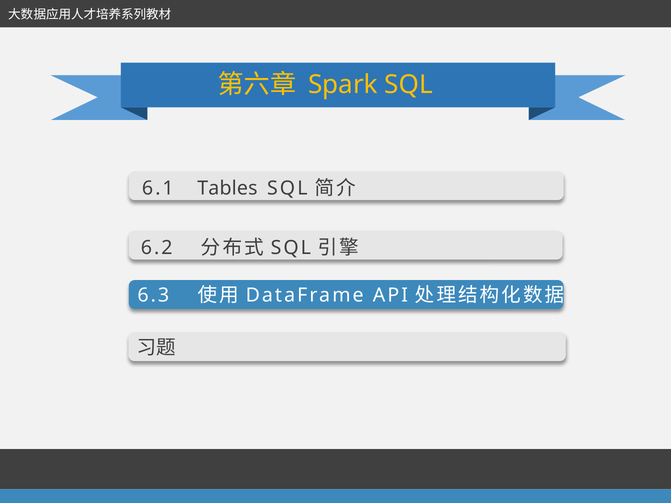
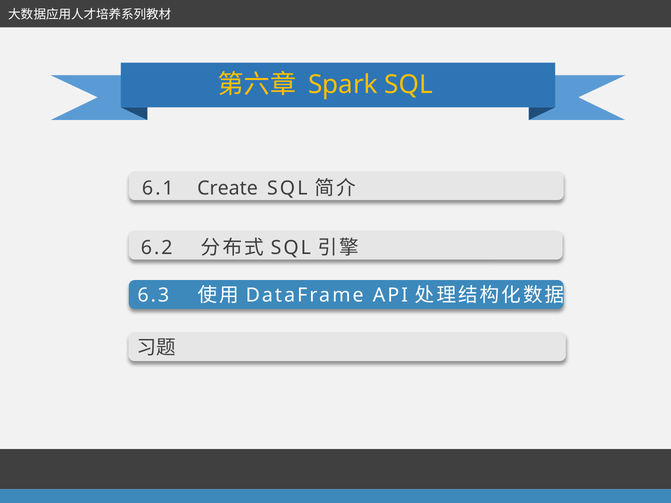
Tables: Tables -> Create (228, 188)
